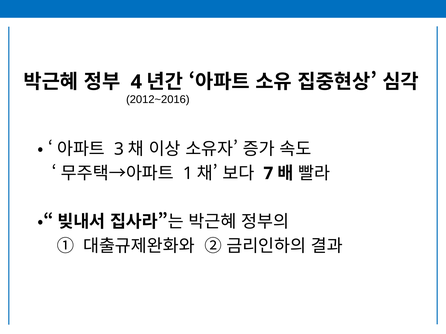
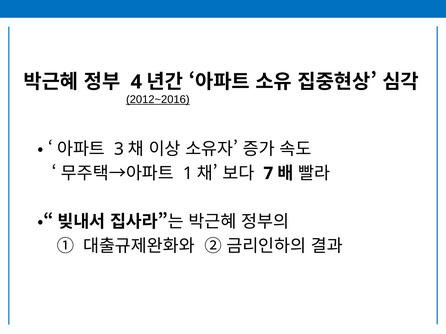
2012~2016 underline: none -> present (158, 100)
